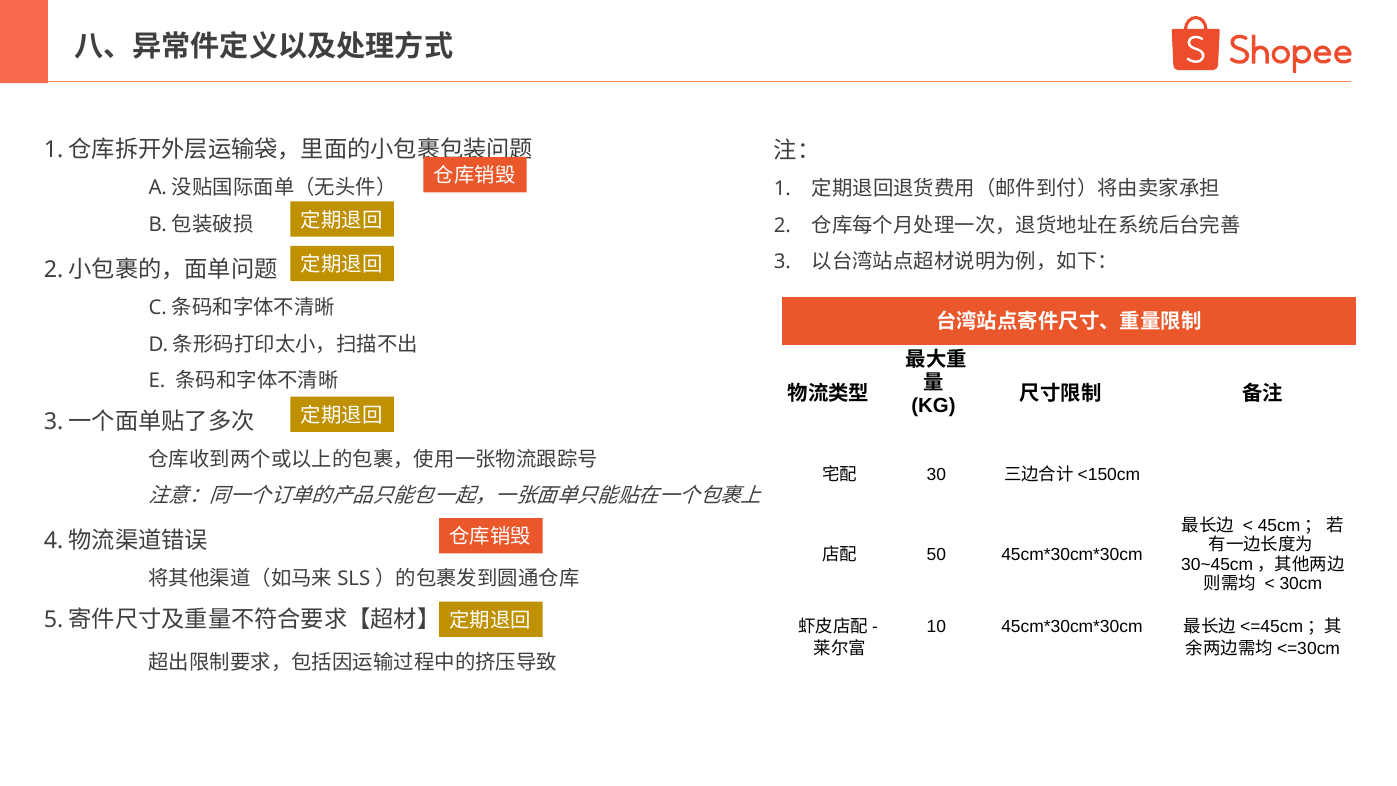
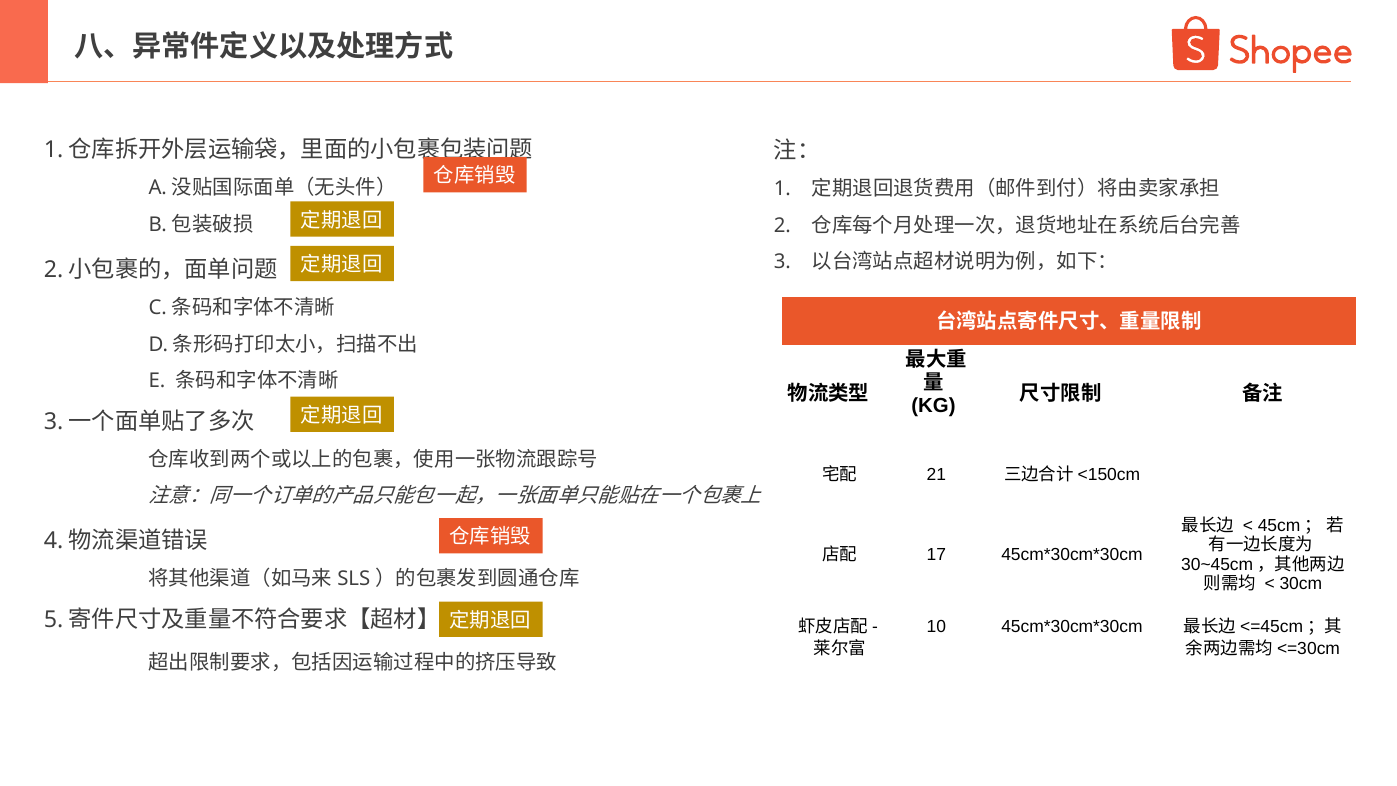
30: 30 -> 21 (936, 474)
50: 50 -> 17 (936, 555)
